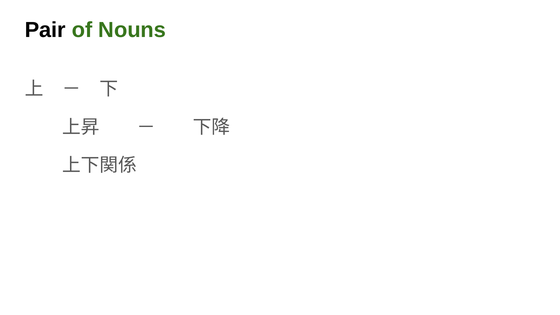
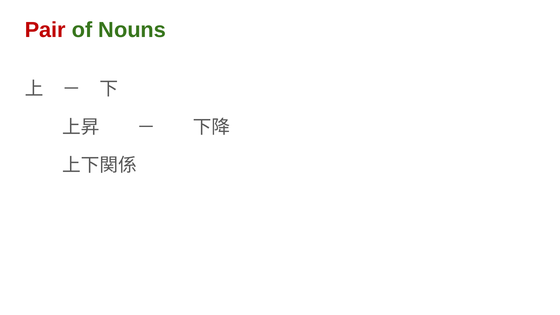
Pair colour: black -> red (45, 30)
